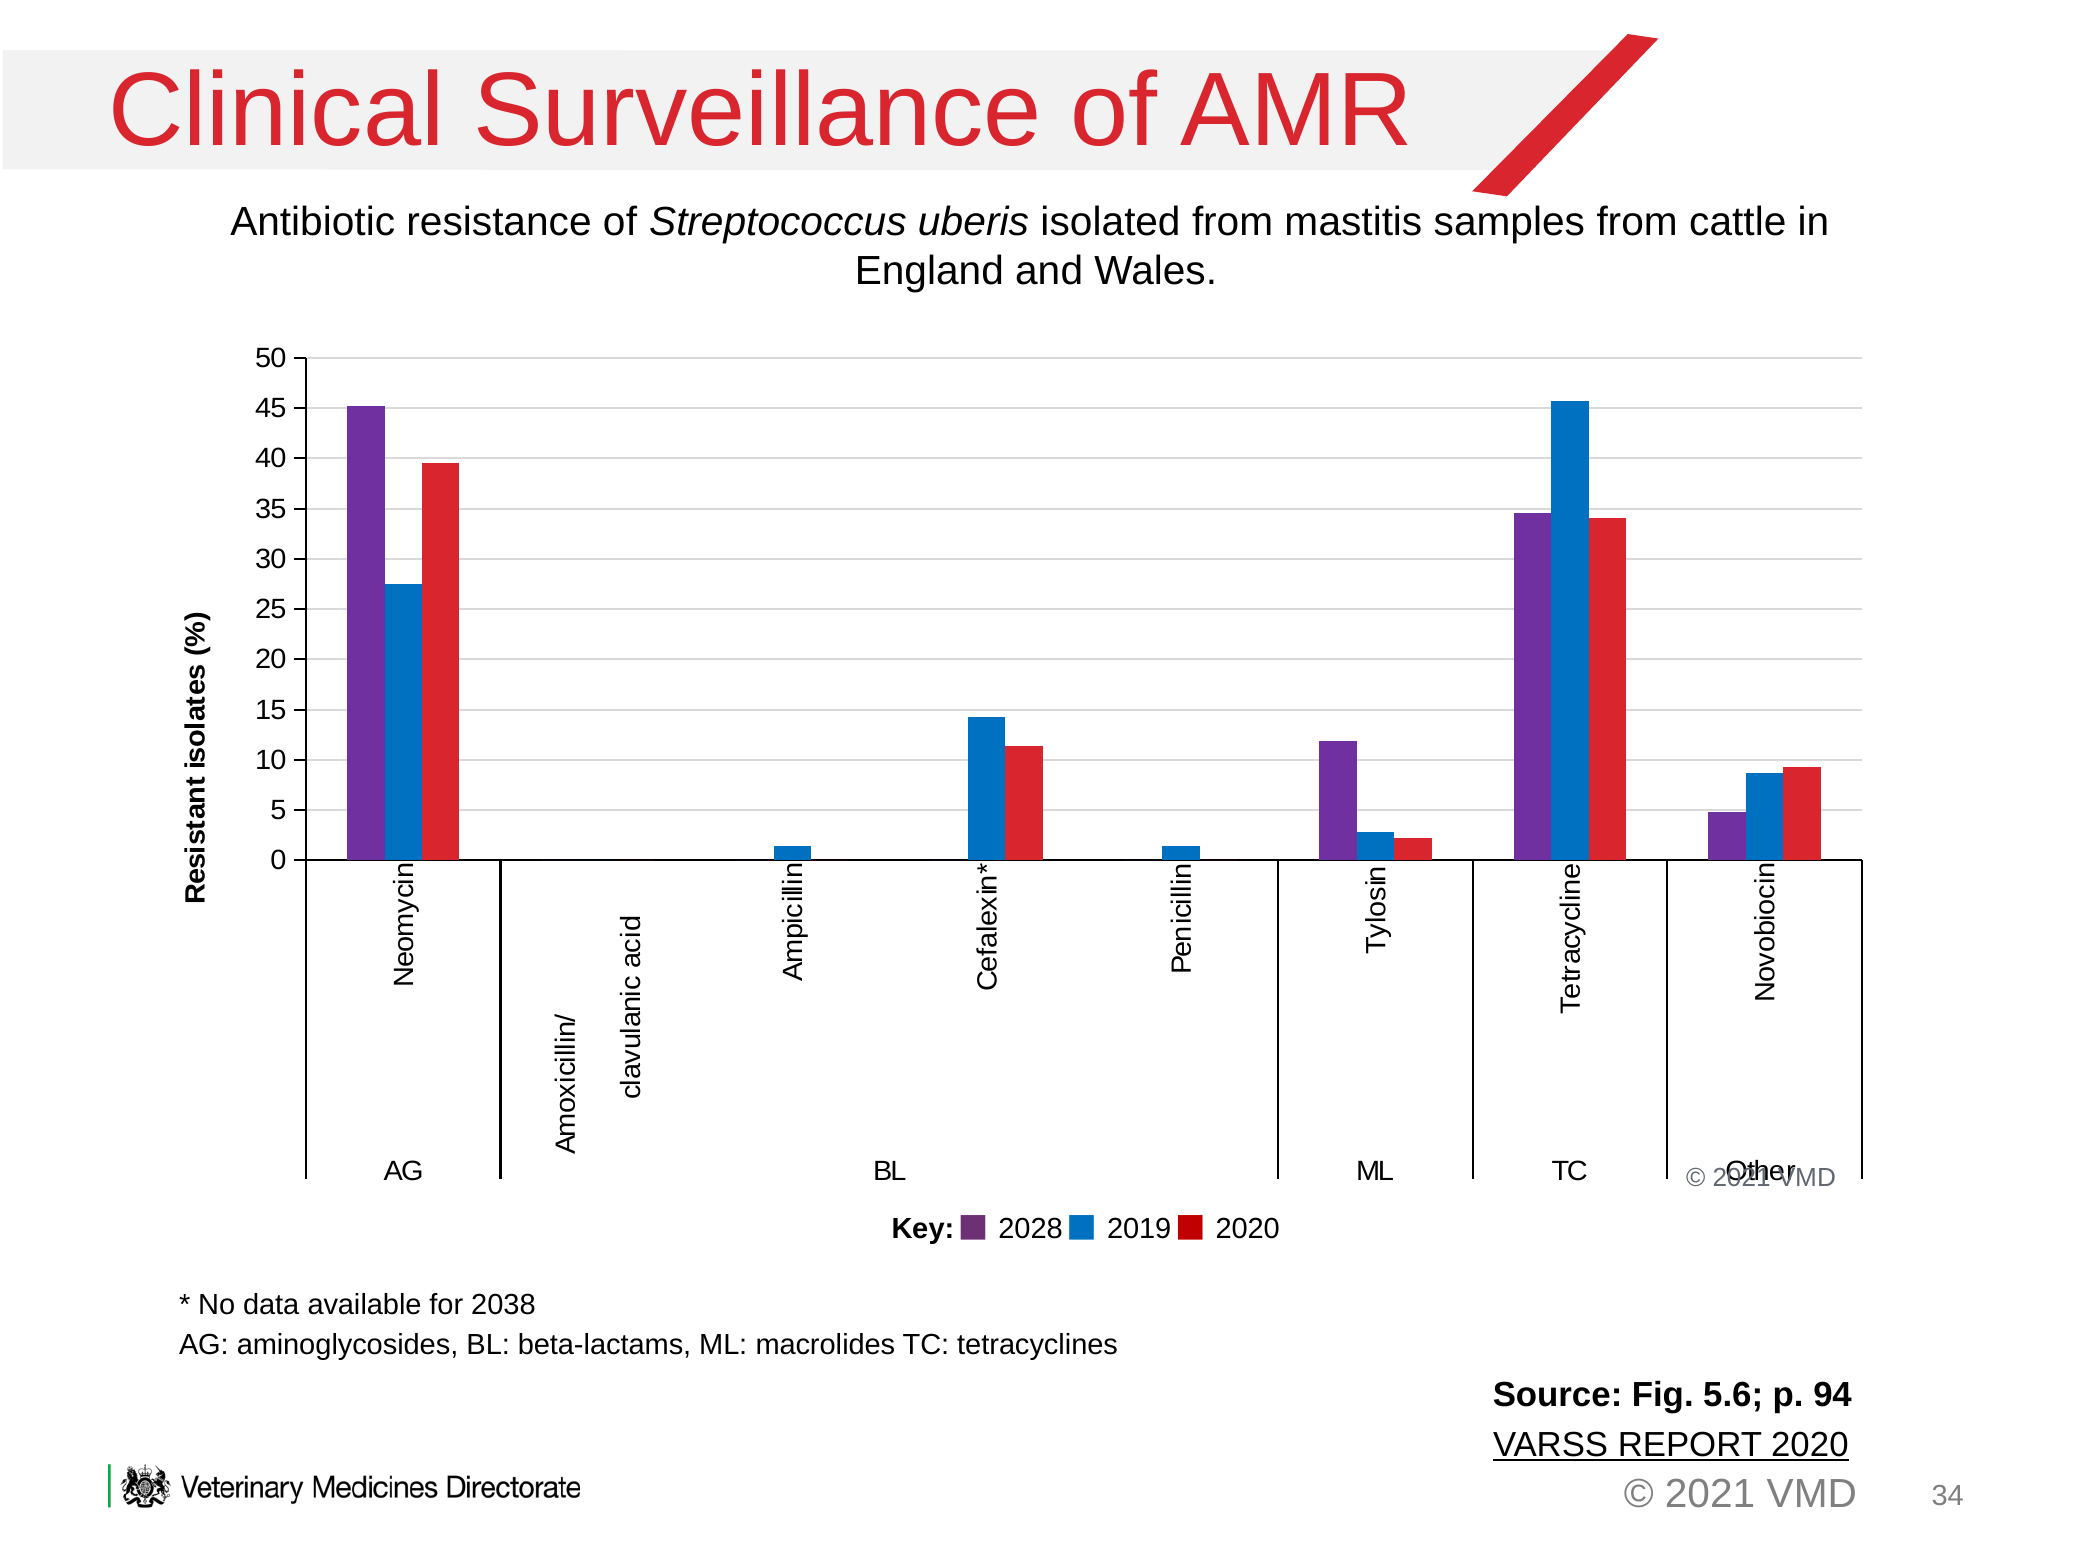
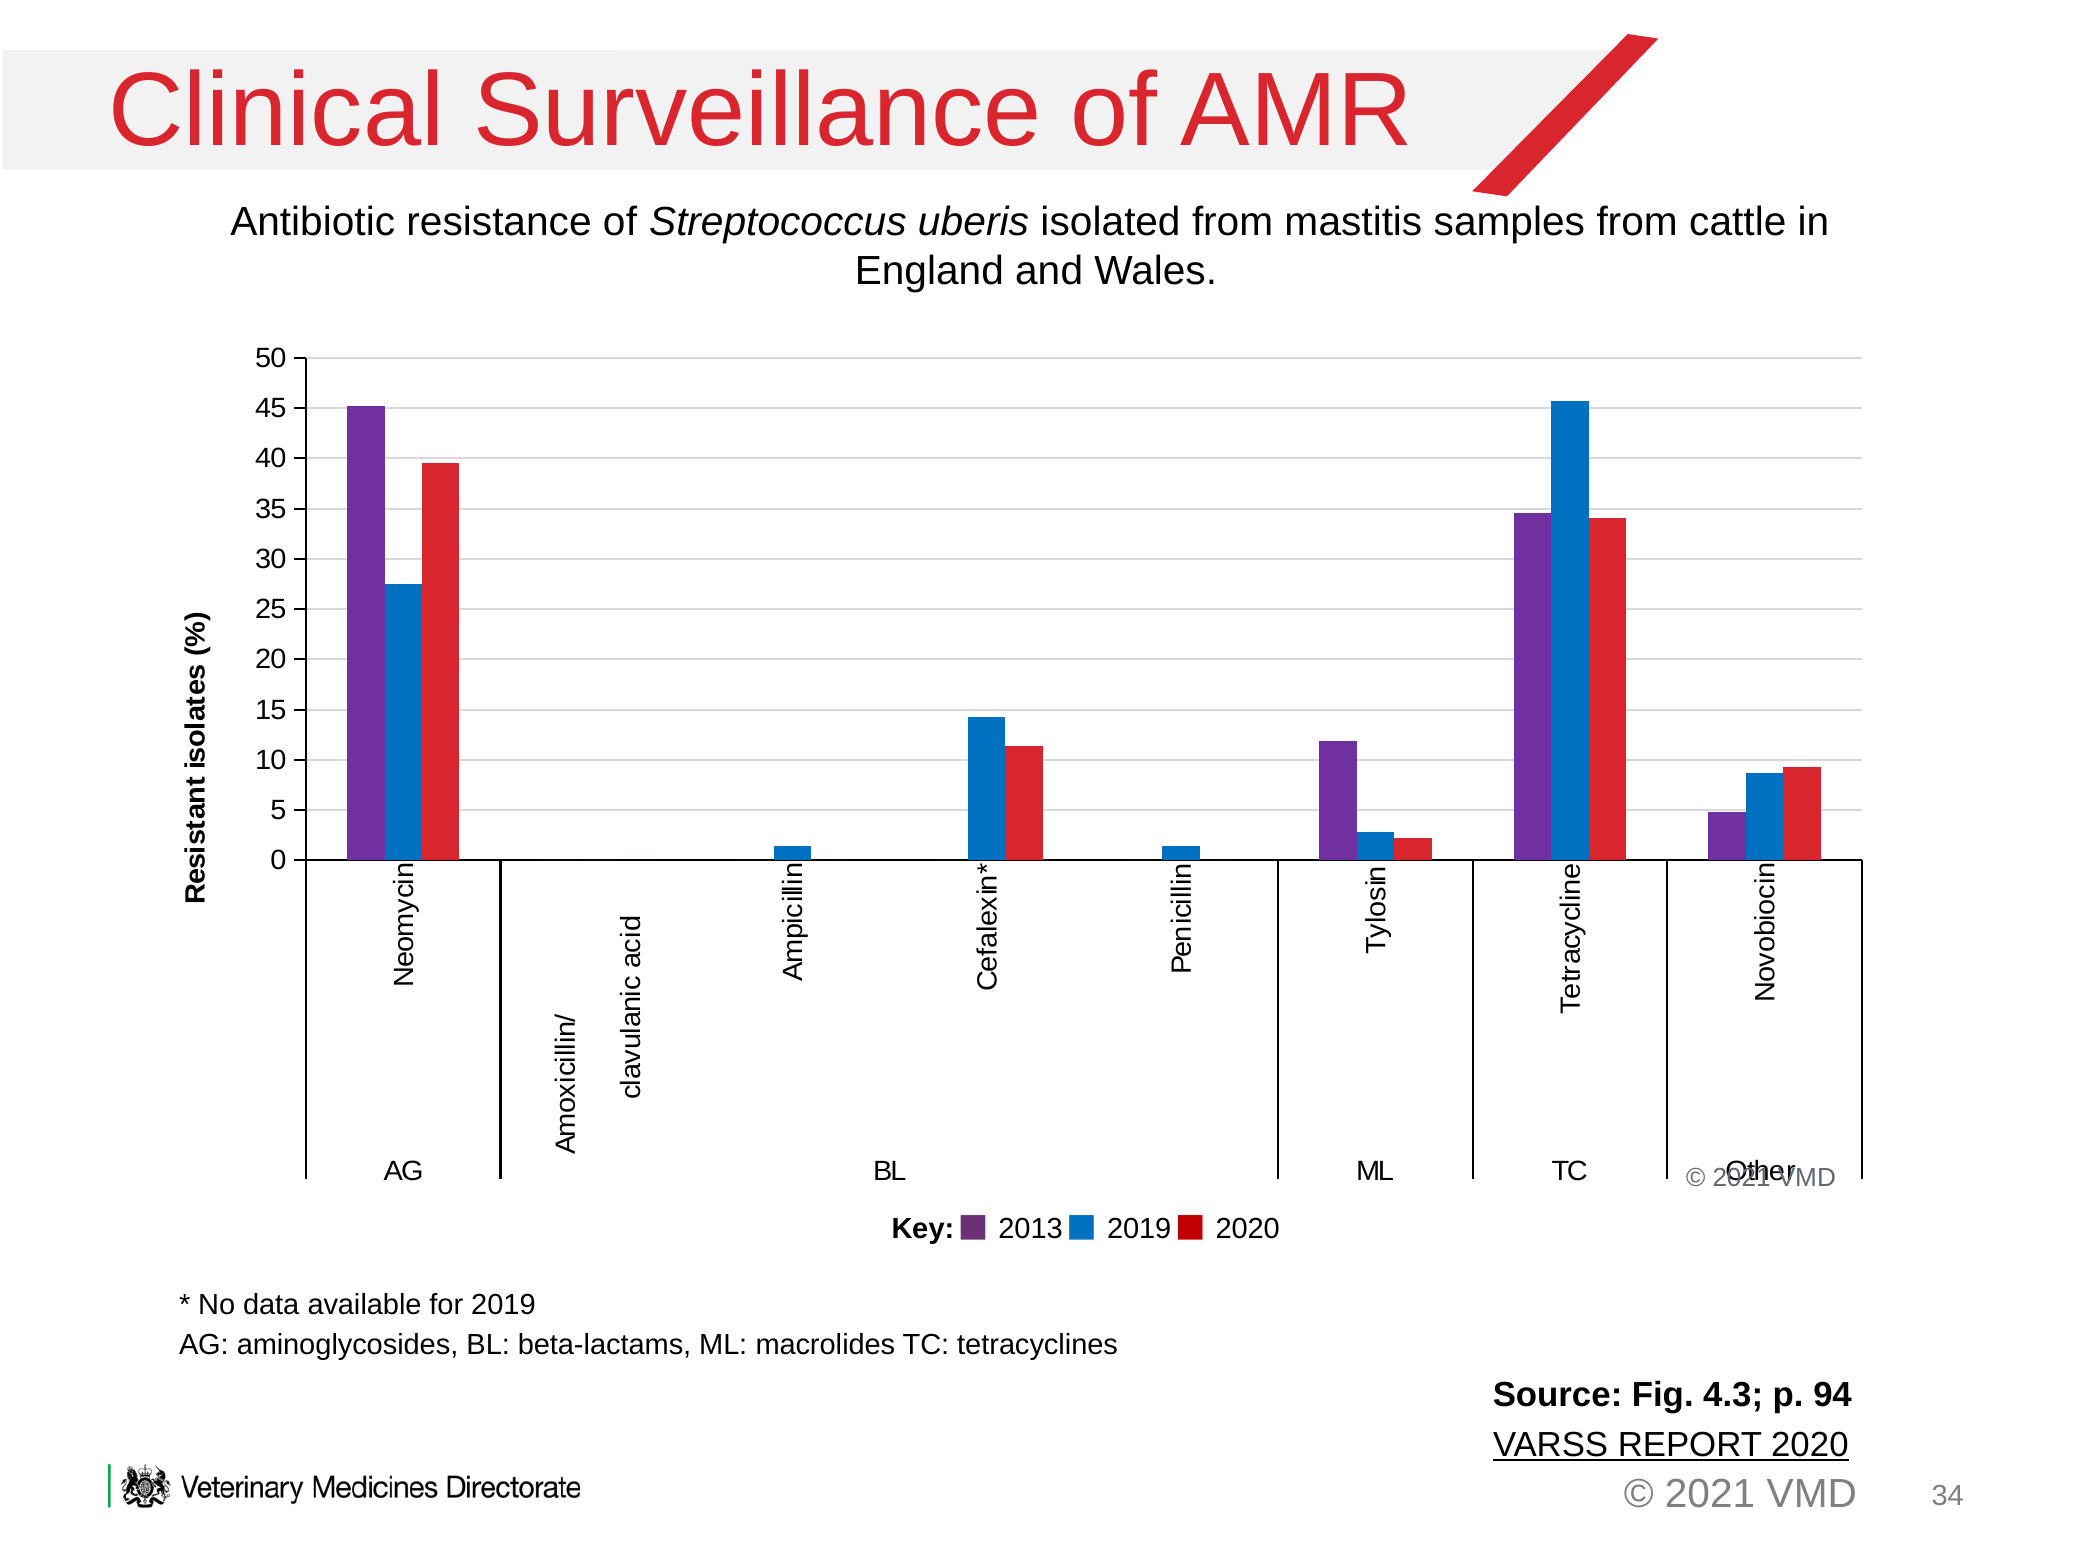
2028: 2028 -> 2013 (1031, 1229)
for 2038: 2038 -> 2019 (503, 1305)
5.6: 5.6 -> 4.3 (1733, 1395)
